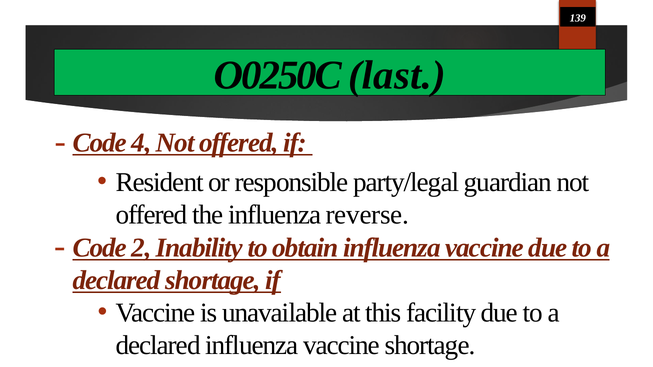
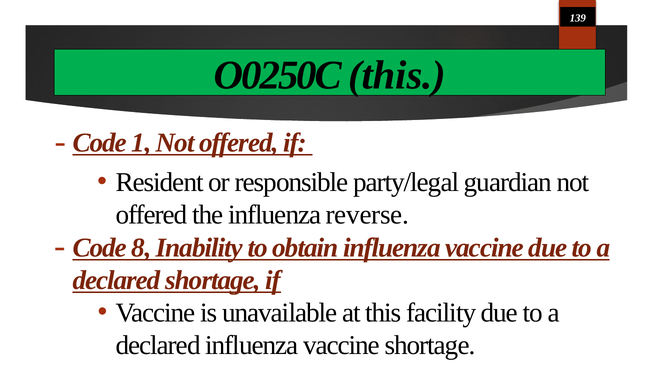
O0250C last: last -> this (397, 75)
4: 4 -> 1 (142, 143)
2: 2 -> 8 (142, 248)
